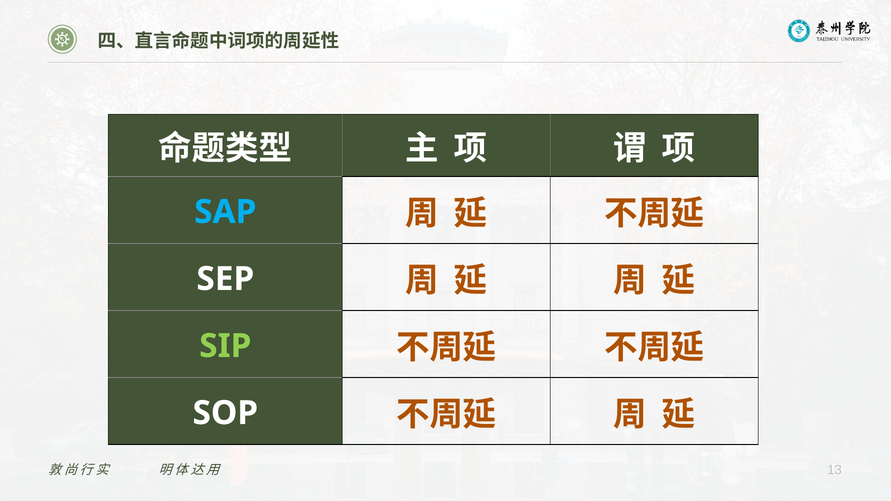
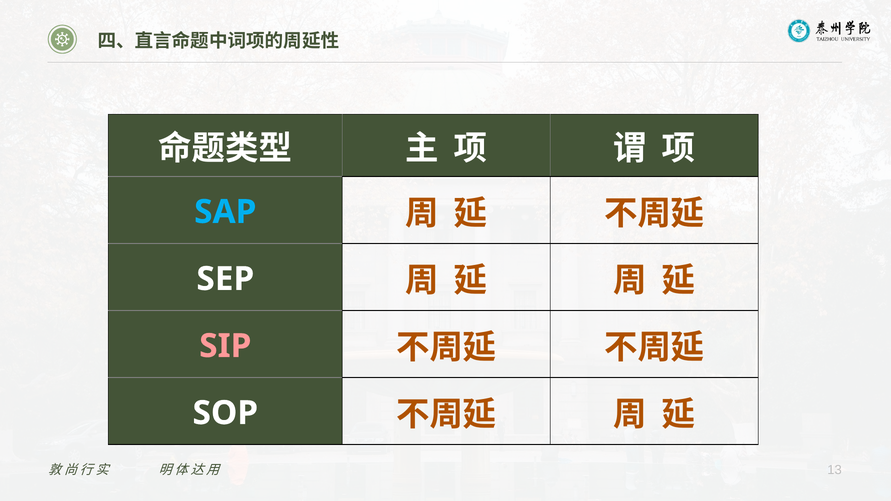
SIP colour: light green -> pink (225, 346)
